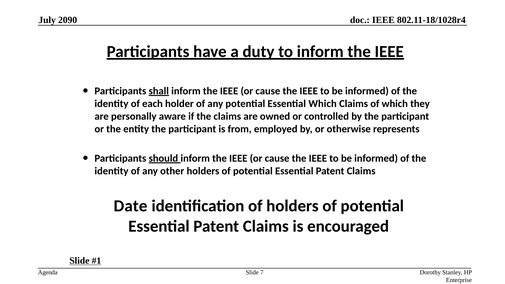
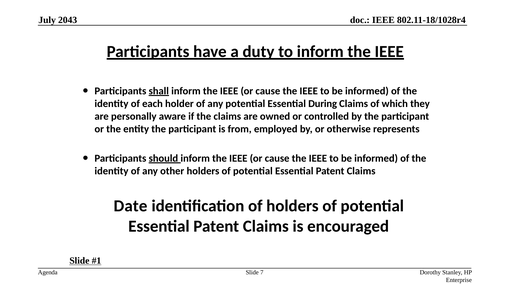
2090: 2090 -> 2043 (68, 20)
Essential Which: Which -> During (323, 104)
